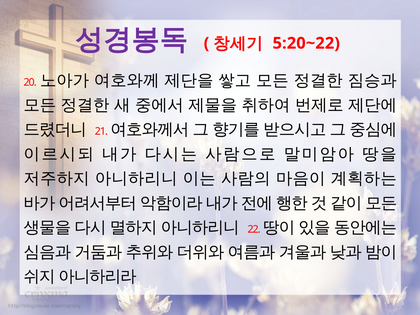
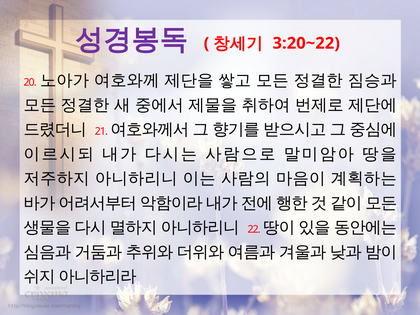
5:20~22: 5:20~22 -> 3:20~22 (306, 43)
